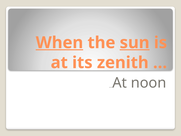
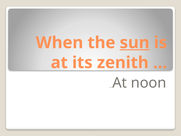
When underline: present -> none (59, 43)
